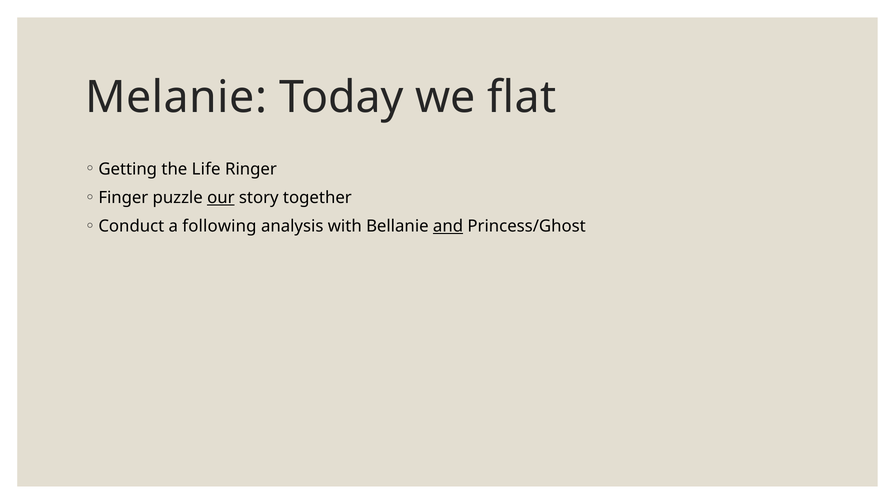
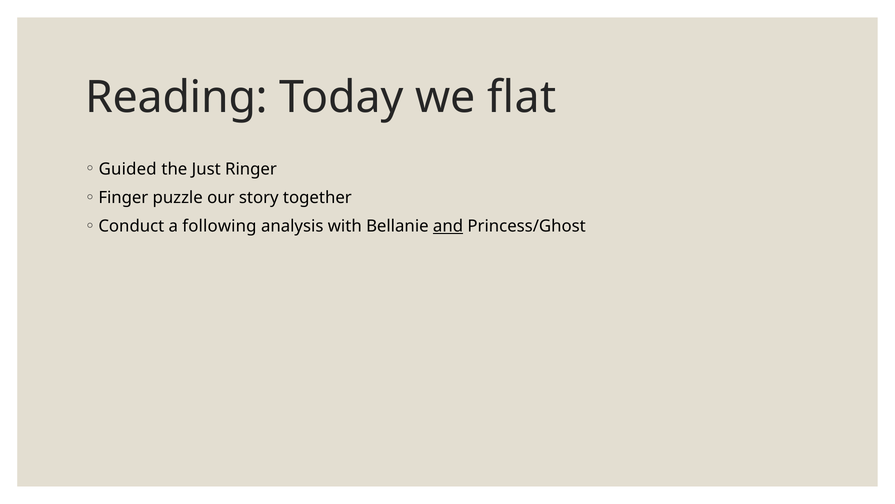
Melanie: Melanie -> Reading (176, 97)
Getting: Getting -> Guided (128, 169)
Life: Life -> Just (206, 169)
our underline: present -> none (221, 198)
